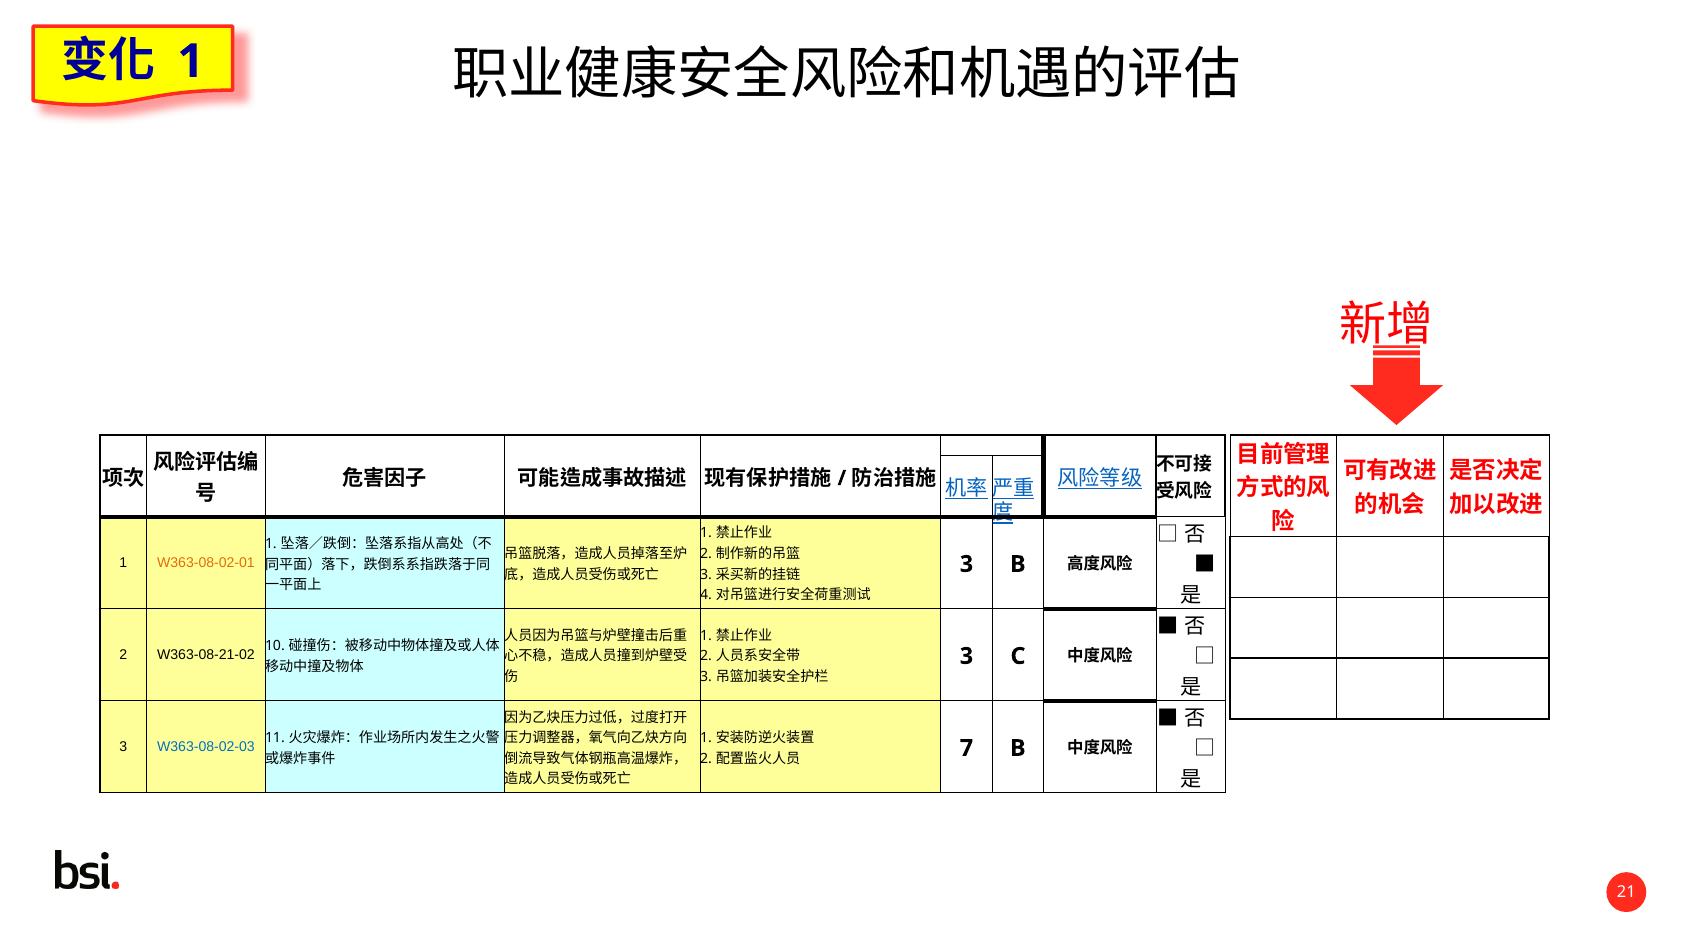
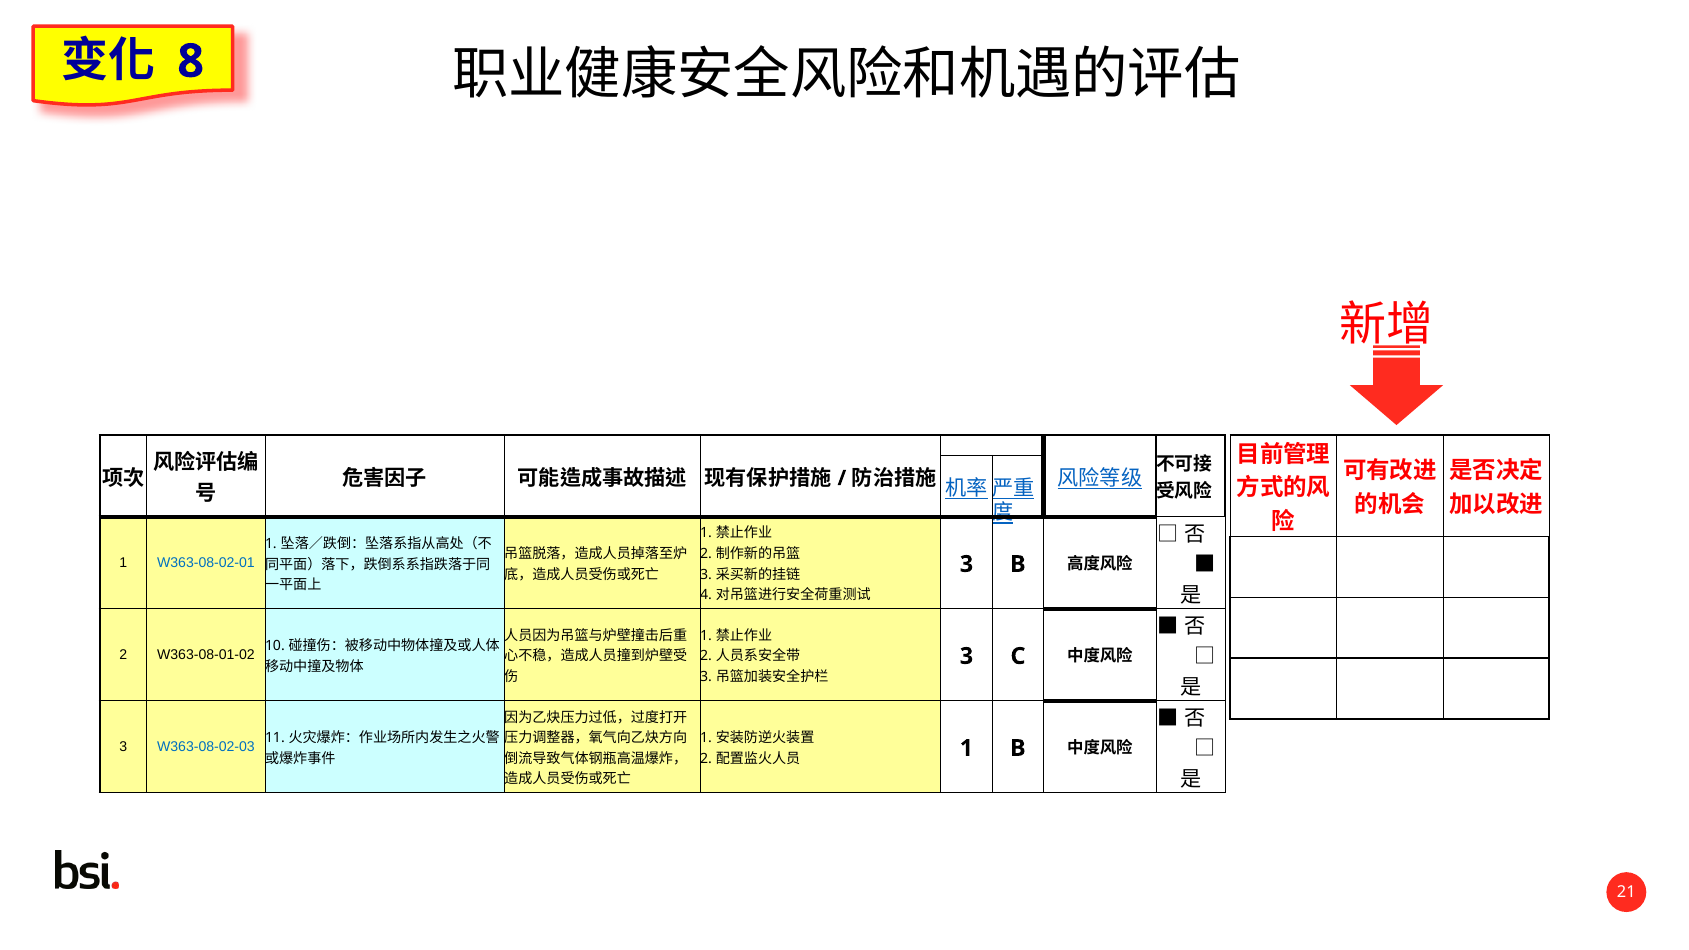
1: 1 -> 8 (191, 61)
W363-08-02-01 colour: orange -> blue (206, 563)
W363-08-21-02: W363-08-21-02 -> W363-08-01-02 (206, 655)
7: 7 -> 1 (967, 748)
